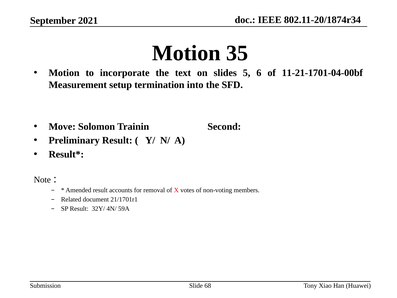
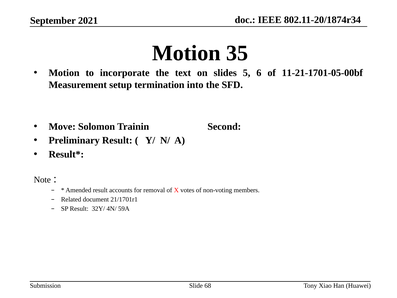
11-21-1701-04-00bf: 11-21-1701-04-00bf -> 11-21-1701-05-00bf (322, 73)
